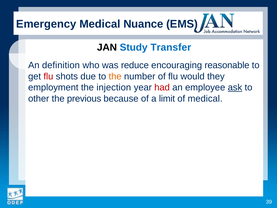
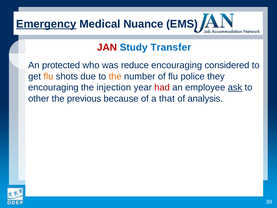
Emergency underline: none -> present (46, 24)
JAN colour: black -> red (107, 47)
definition: definition -> protected (61, 65)
reasonable: reasonable -> considered (227, 65)
flu colour: red -> orange (48, 76)
would: would -> police (193, 76)
employment: employment -> encouraging (53, 87)
limit: limit -> that (167, 99)
of medical: medical -> analysis (205, 99)
